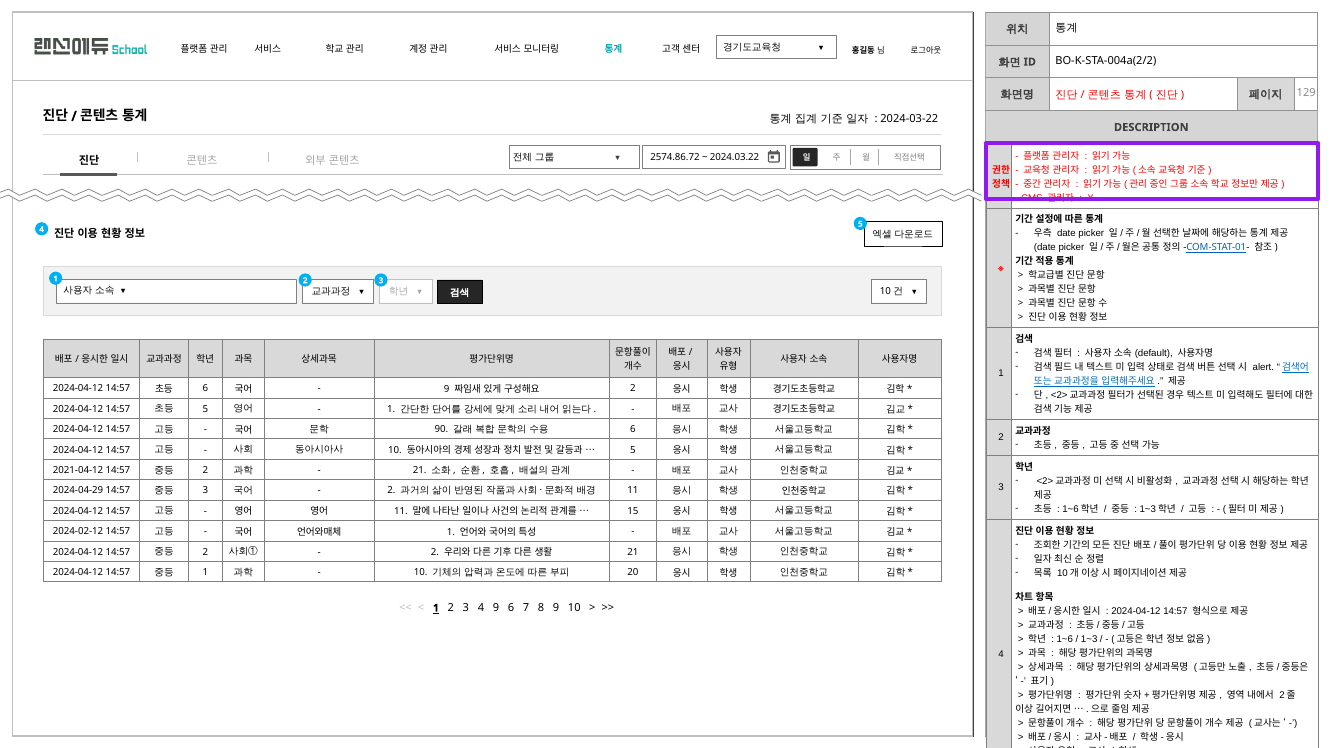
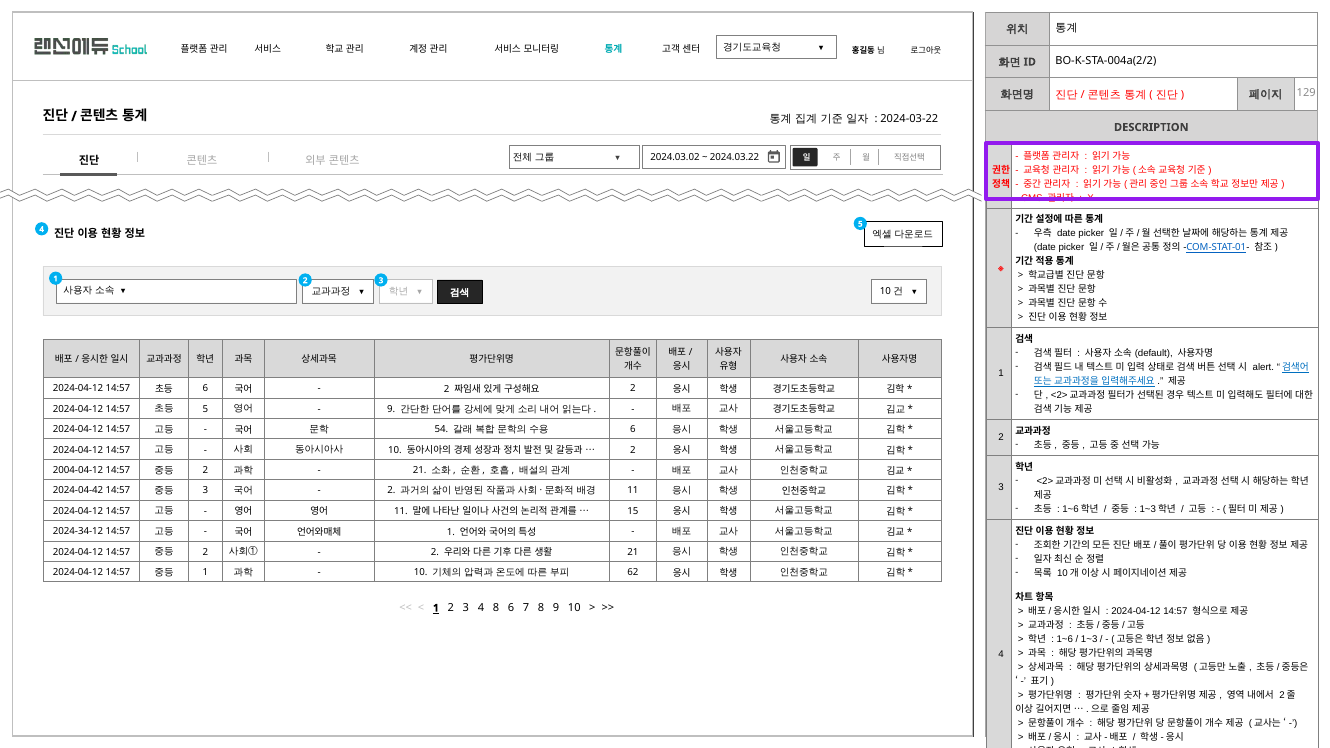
2574.86.72: 2574.86.72 -> 2024.03.02 (675, 157)
9: 9 -> 2 (447, 389)
1: 1 -> 9 (391, 409)
90: 90 -> 54 (441, 430)
5: 5 -> 2 (633, 450)
2021-04-12: 2021-04-12 -> 2004-04-12 (78, 470)
2024-04-29: 2024-04-29 -> 2024-04-42 (78, 491)
2024-02-12: 2024-02-12 -> 2024-34-12 (78, 532)
20: 20 -> 62 (633, 573)
4 9: 9 -> 8 (496, 608)
